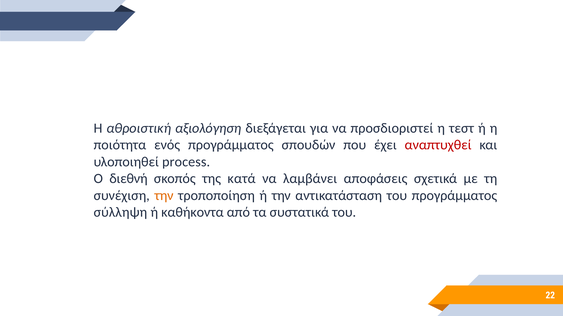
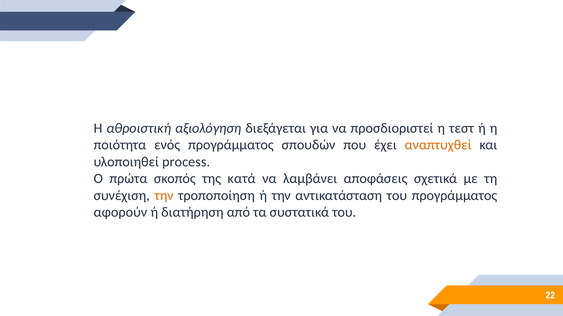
αναπτυχθεί colour: red -> orange (438, 145)
διεθνή: διεθνή -> πρώτα (128, 179)
σύλληψη: σύλληψη -> αφορούν (120, 213)
καθήκοντα: καθήκοντα -> διατήρηση (192, 213)
